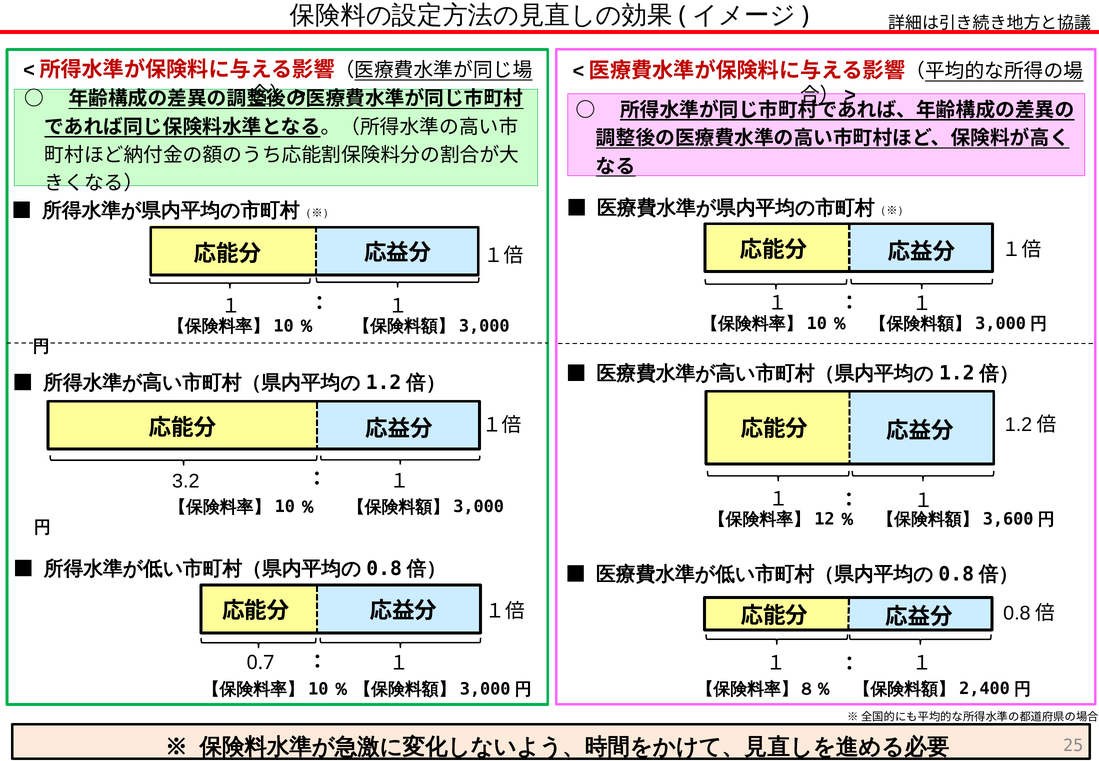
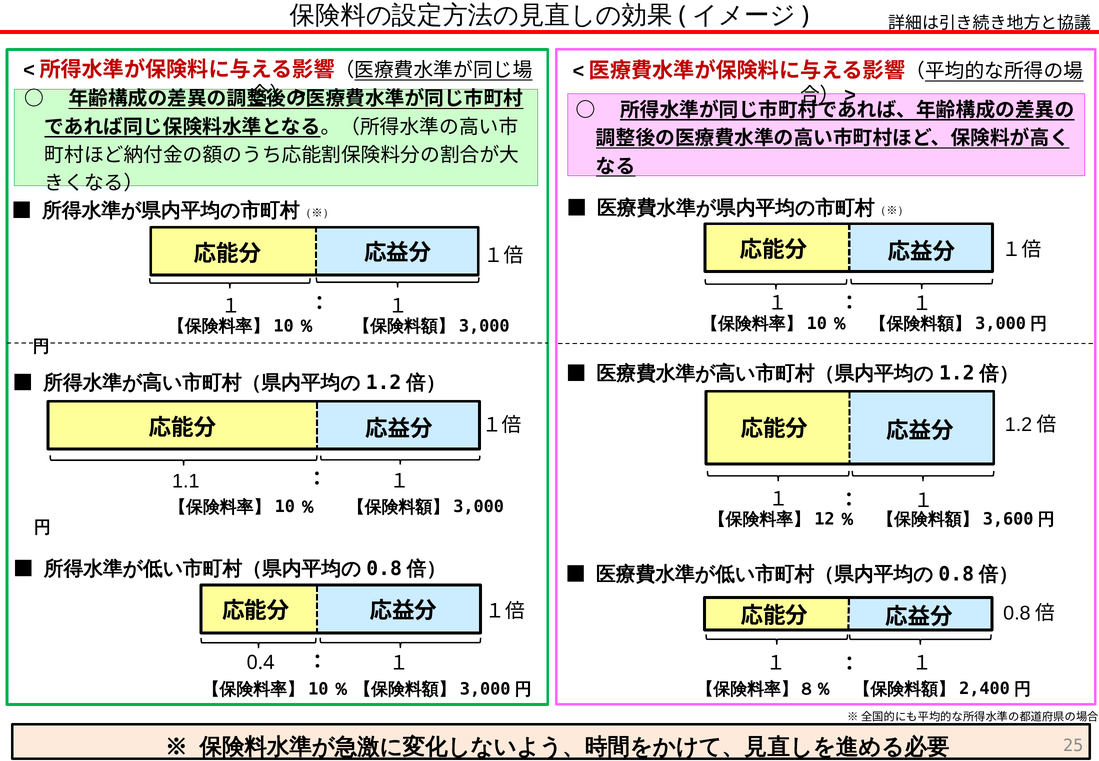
3.2: 3.2 -> 1.1 (186, 481)
0.7: 0.7 -> 0.4 (261, 663)
